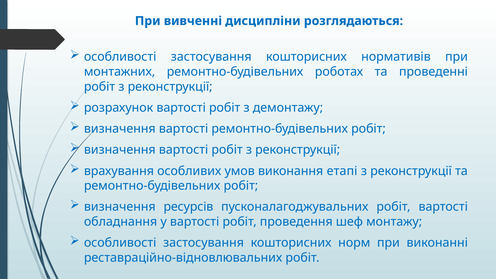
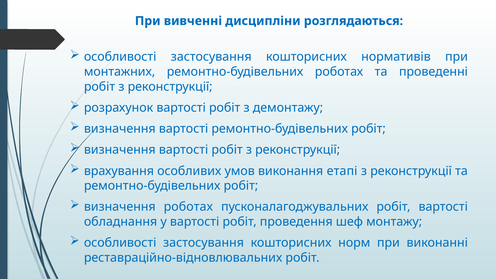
визначення ресурсів: ресурсів -> роботах (188, 207)
